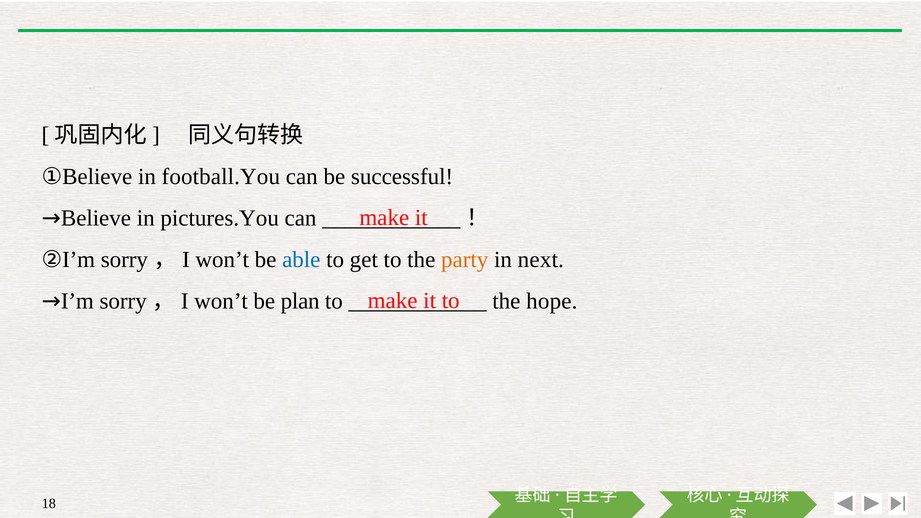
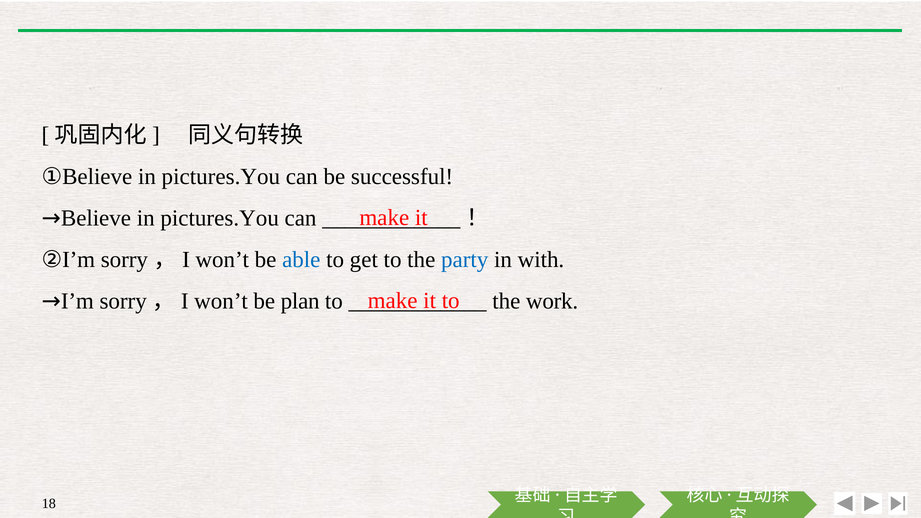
①Believe in football.You: football.You -> pictures.You (221, 177)
party colour: orange -> blue (465, 260)
next: next -> with (541, 260)
hope: hope -> work (552, 301)
